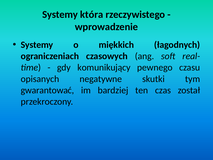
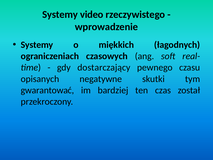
która: która -> video (92, 14)
komunikujący: komunikujący -> dostarczający (104, 67)
